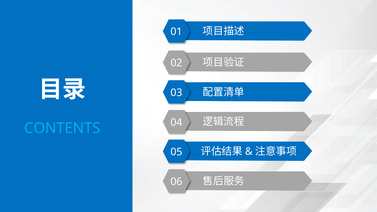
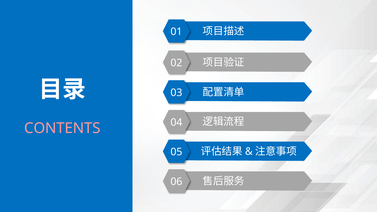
CONTENTS colour: light blue -> pink (62, 128)
